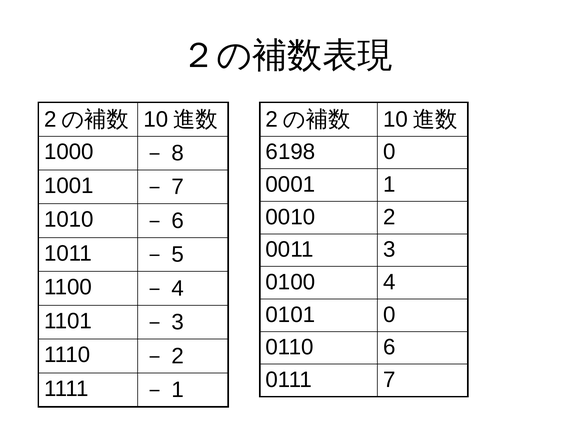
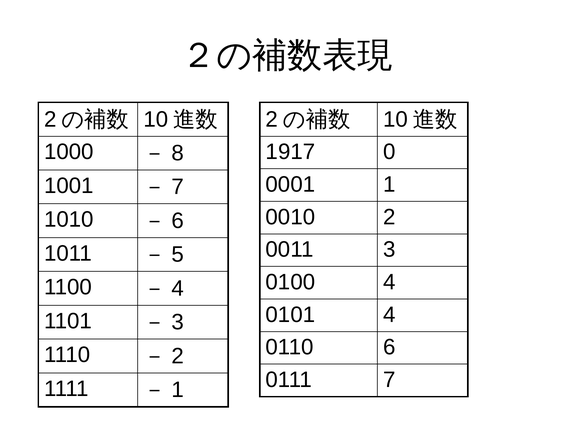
6198: 6198 -> 1917 (290, 152)
0101 0: 0 -> 4 (389, 314)
